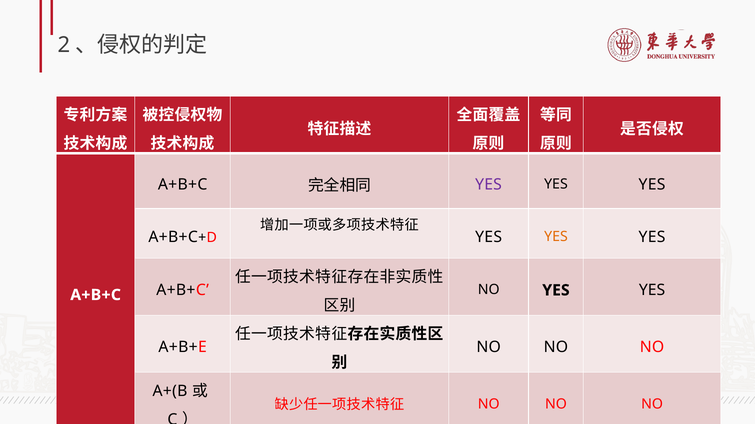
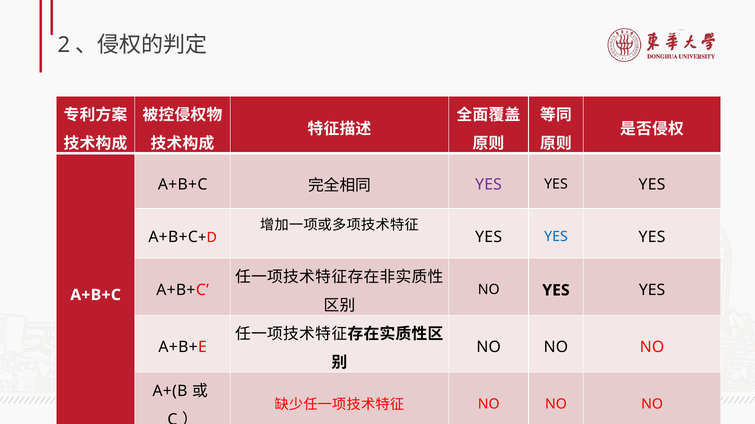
YES colour: orange -> blue (556, 237)
